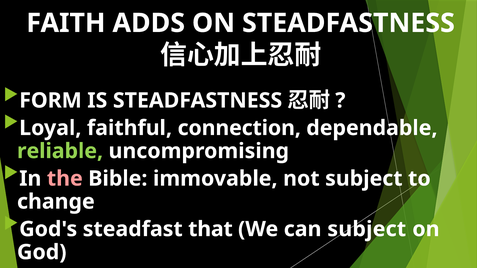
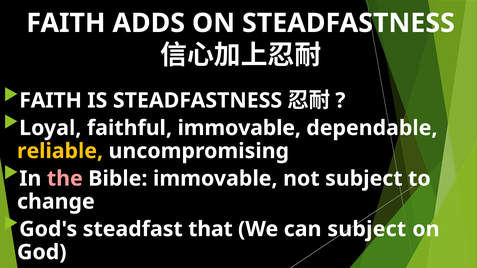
FORM: FORM -> FAITH (51, 101)
faithful connection: connection -> immovable (239, 128)
reliable colour: light green -> yellow (60, 151)
